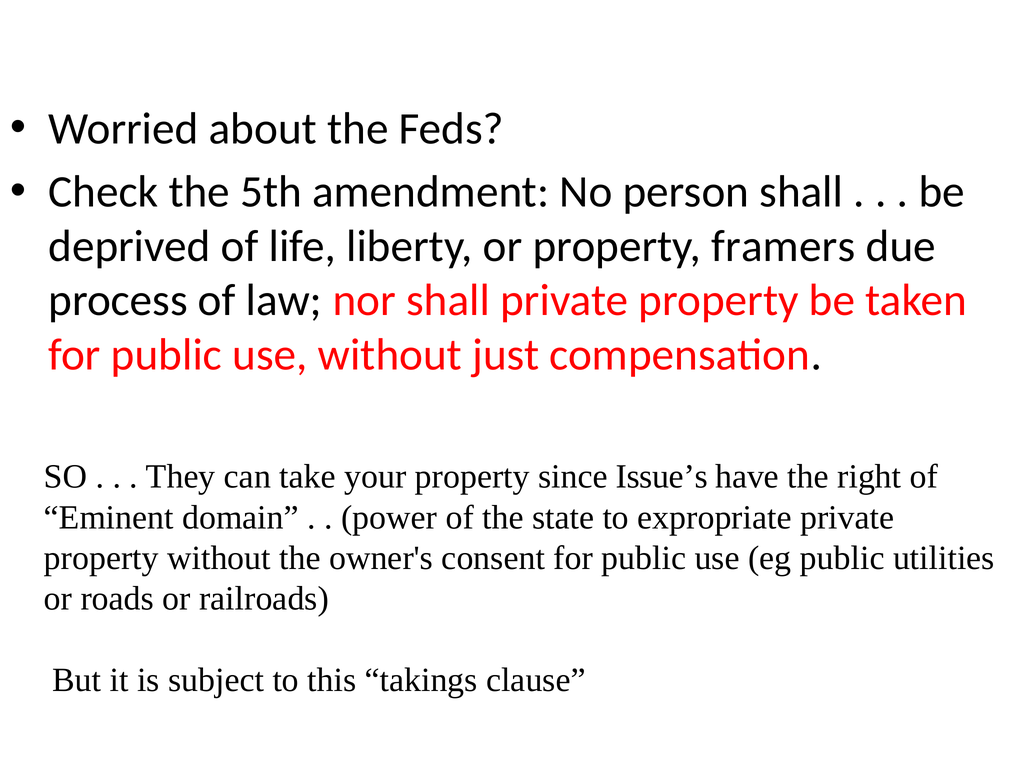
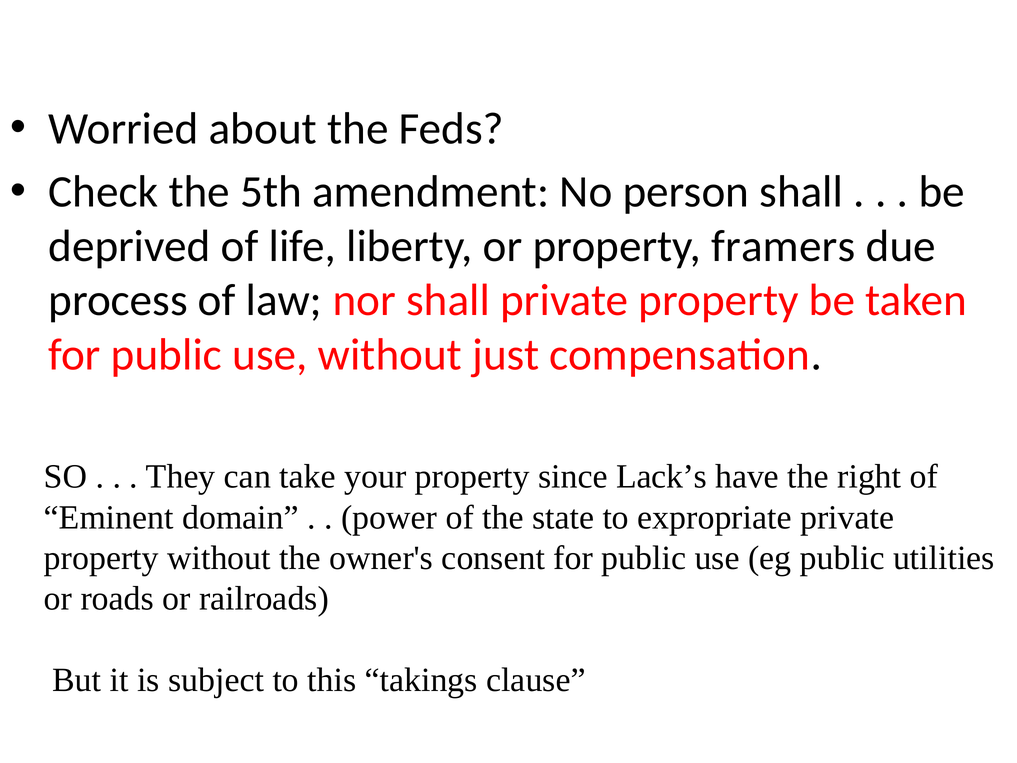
Issue’s: Issue’s -> Lack’s (662, 477)
